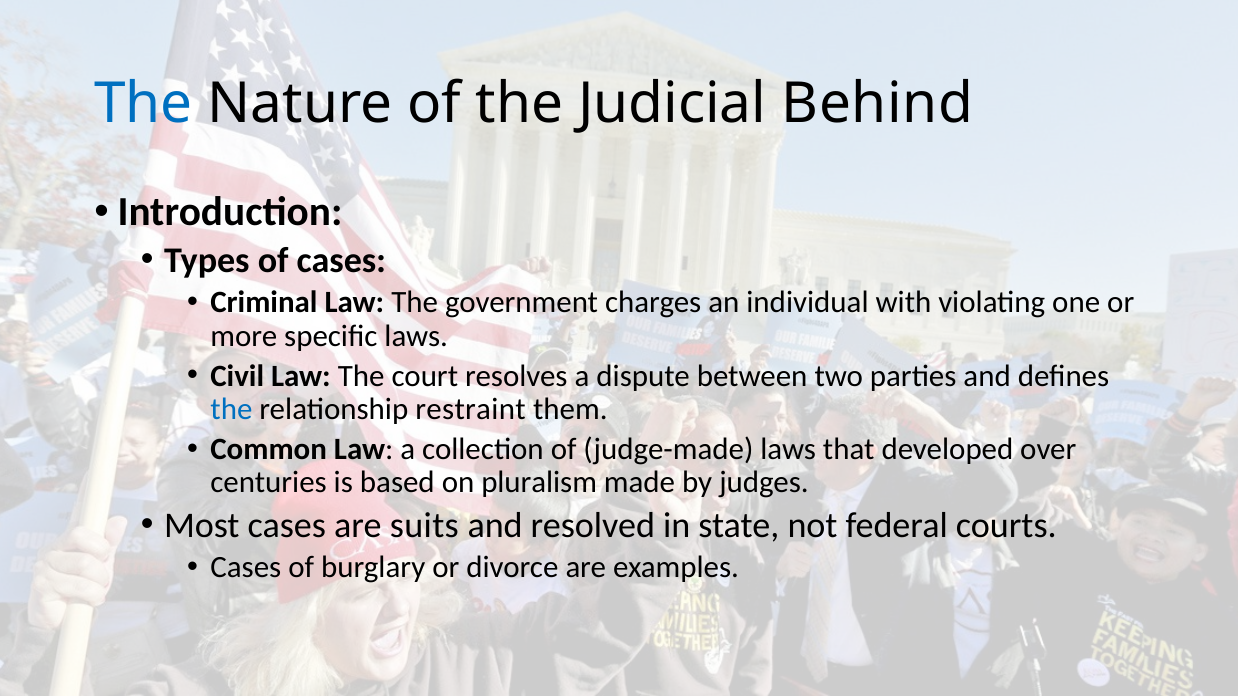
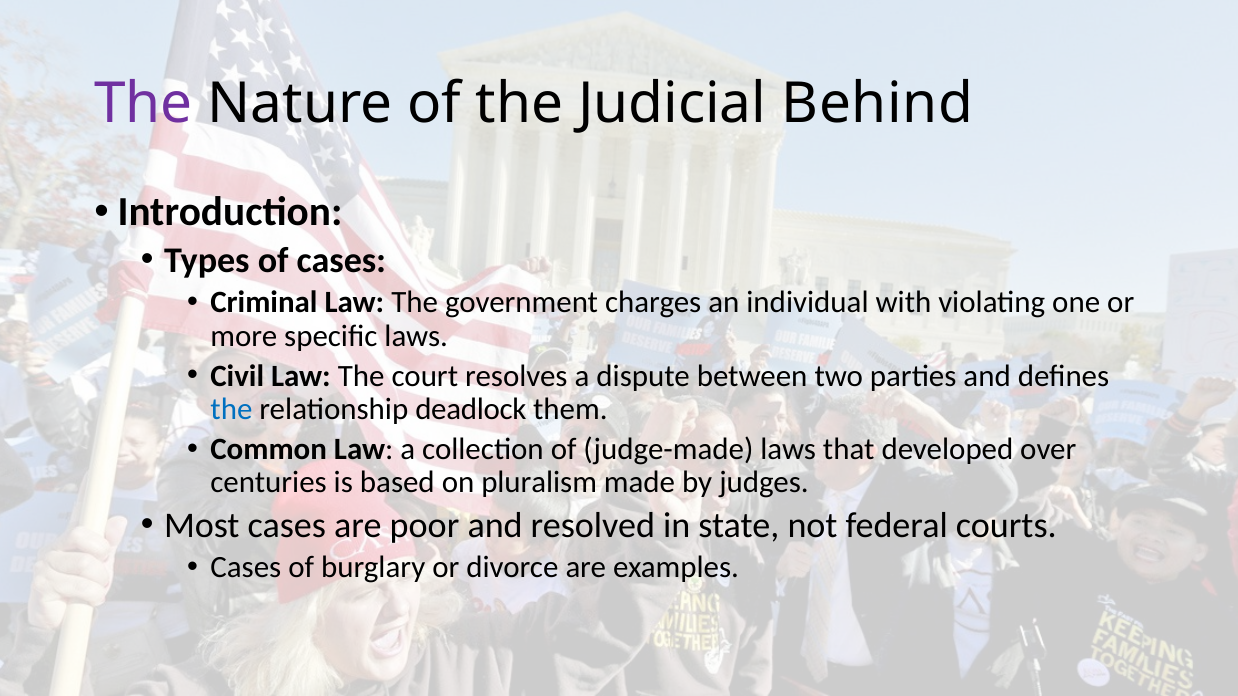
The colour: blue -> purple (144, 104)
restraint: restraint -> deadlock (471, 410)
suits: suits -> poor (424, 525)
